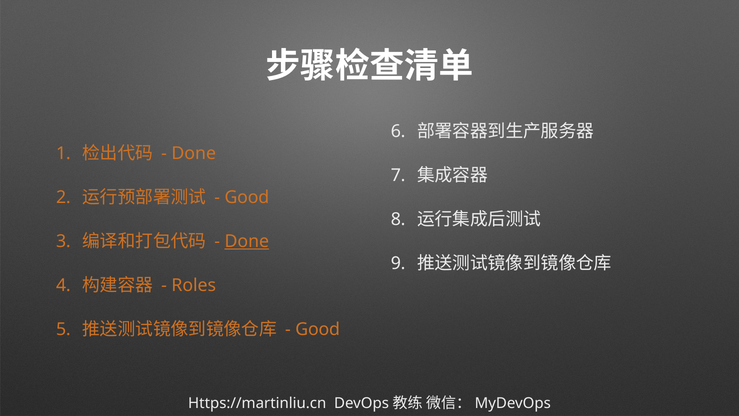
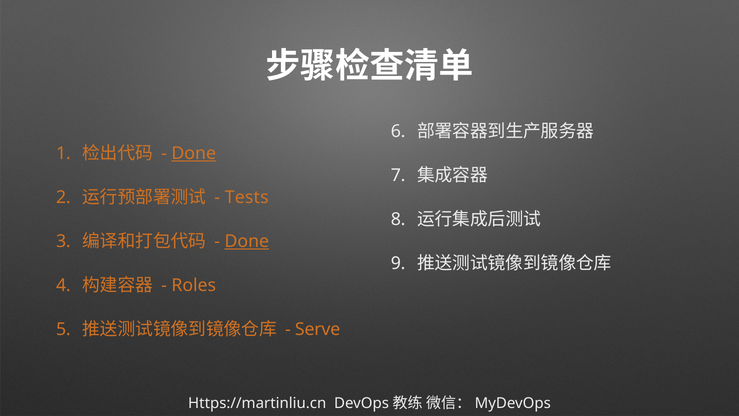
Done underline: none -> present (194, 153)
Good: Good -> Tests (247, 197)
Good: Good -> Serve (318, 329)
